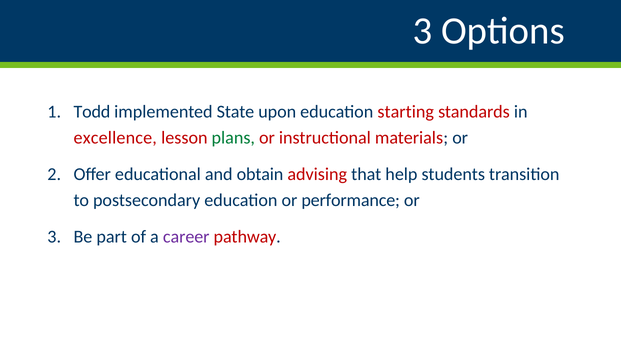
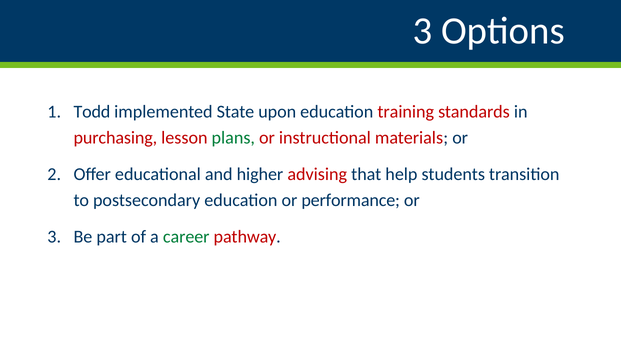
starting: starting -> training (406, 112)
excellence: excellence -> purchasing (115, 138)
obtain: obtain -> higher (260, 174)
career colour: purple -> green (186, 237)
